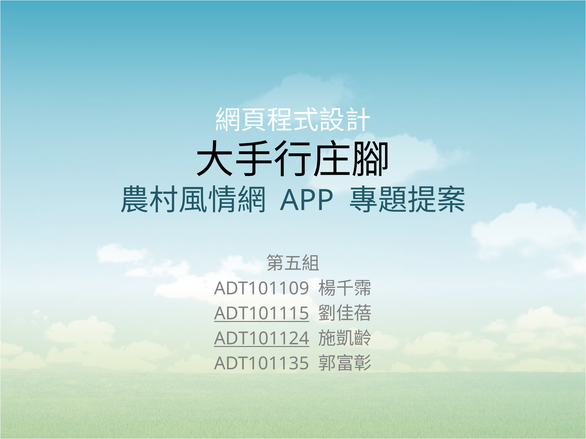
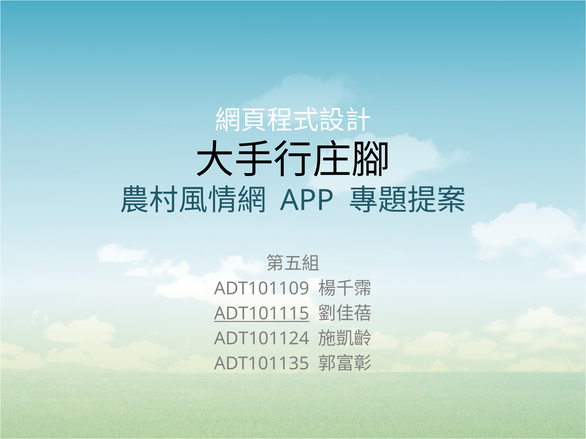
ADT101124 underline: present -> none (262, 339)
